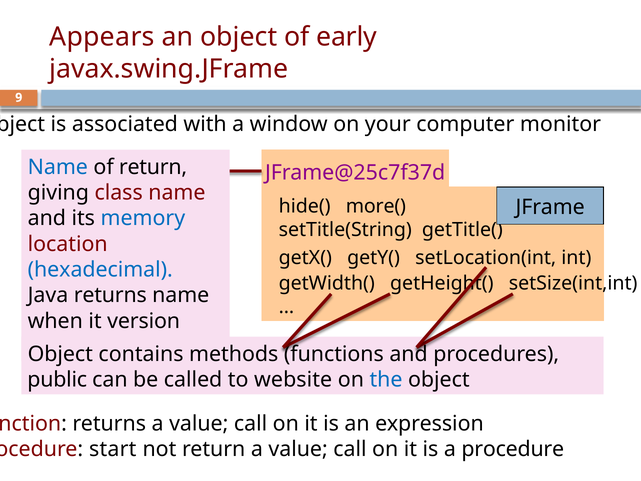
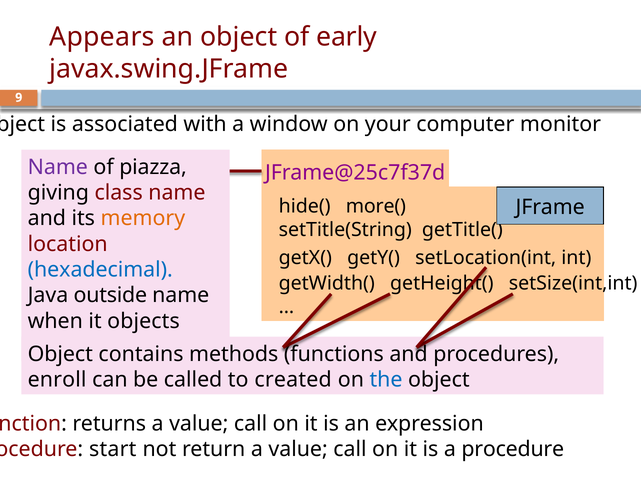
Name colour: blue -> purple (58, 167)
of return: return -> piazza (153, 167)
memory colour: blue -> orange (143, 218)
Java returns: returns -> outside (110, 295)
version: version -> objects (144, 321)
public: public -> enroll (57, 380)
website: website -> created (293, 380)
